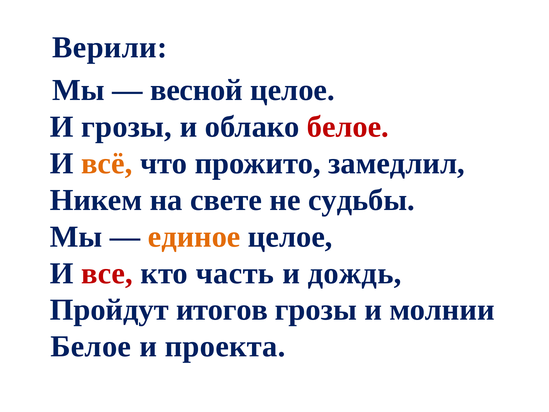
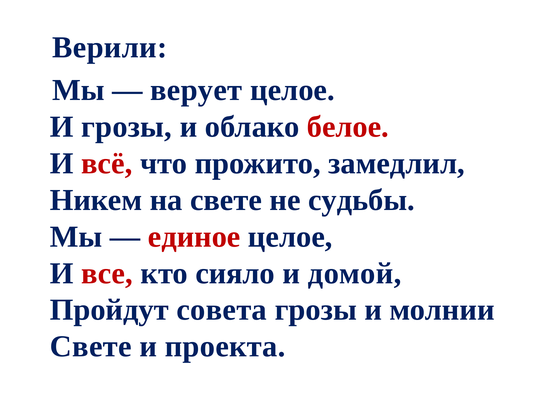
весной: весной -> верует (196, 90)
всё colour: orange -> red (107, 163)
единое colour: orange -> red (194, 237)
часть: часть -> сияло (235, 273)
дождь: дождь -> домой (355, 273)
итогов: итогов -> совета (222, 310)
Белое: Белое -> Свете (91, 346)
